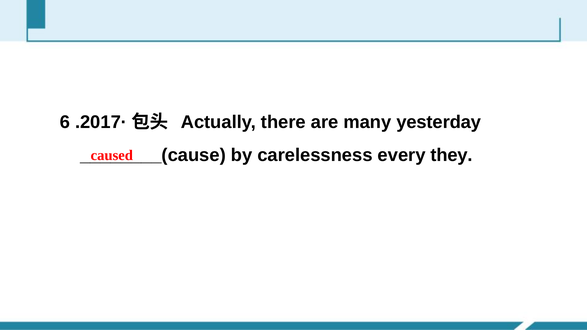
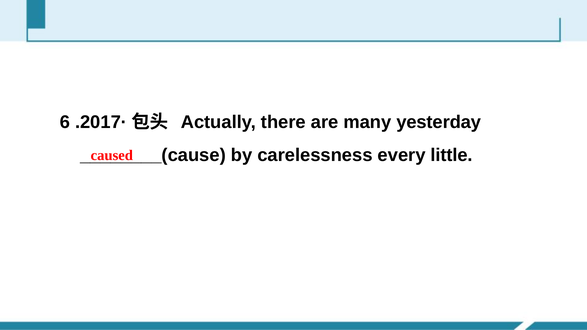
they: they -> little (452, 155)
